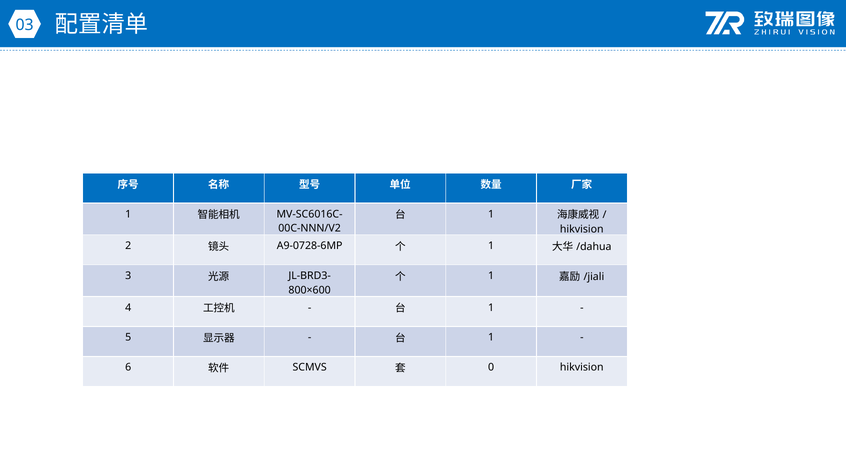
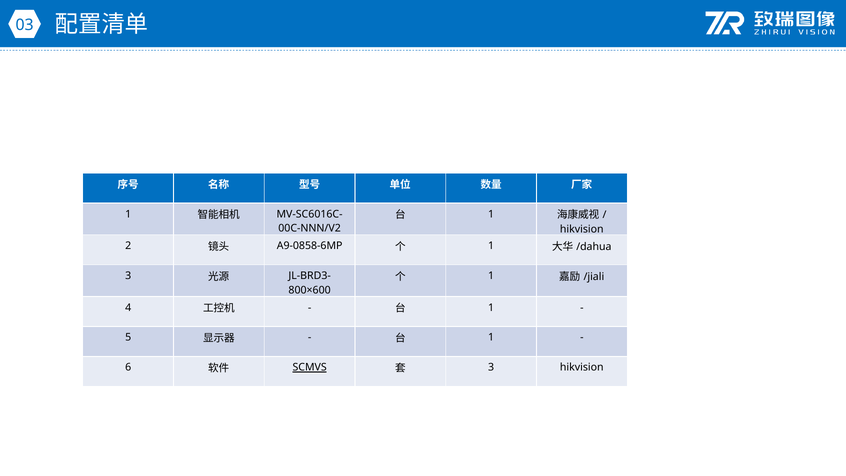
A9-0728-6MP: A9-0728-6MP -> A9-0858-6MP (310, 246)
SCMVS underline: none -> present (310, 367)
0: 0 -> 3 (491, 367)
